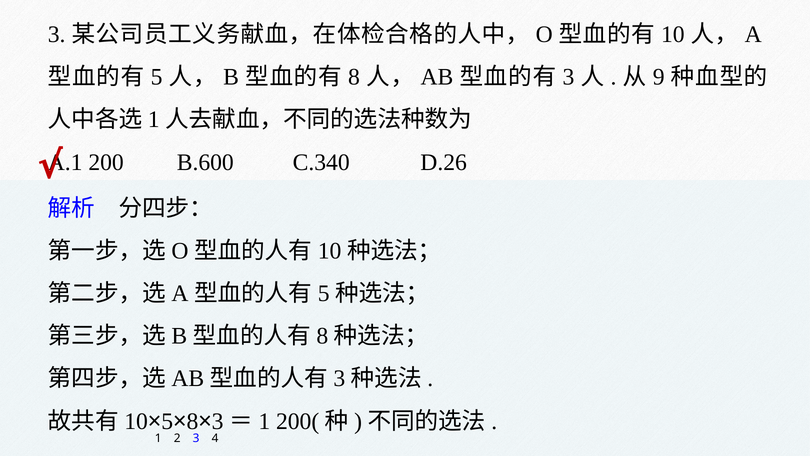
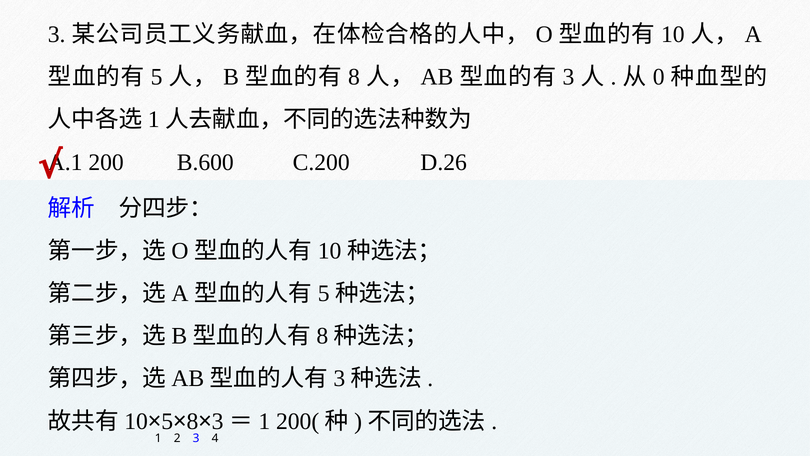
9: 9 -> 0 (659, 77)
C.340: C.340 -> C.200 (321, 162)
